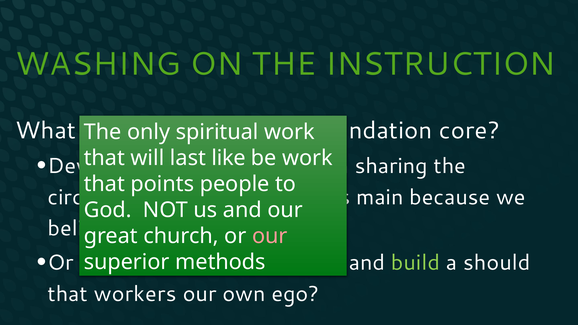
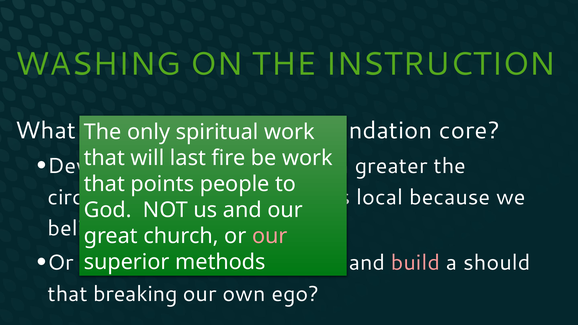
like: like -> fire (228, 158)
sharing: sharing -> greater (391, 166)
main: main -> local (380, 197)
build colour: light green -> pink (415, 263)
workers: workers -> breaking (135, 294)
